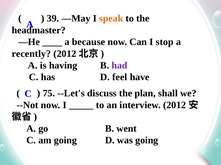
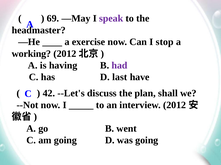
39: 39 -> 69 (53, 19)
speak colour: orange -> purple (111, 19)
because: because -> exercise (89, 42)
recently: recently -> working (31, 54)
feel: feel -> last (120, 77)
75: 75 -> 42 (49, 94)
